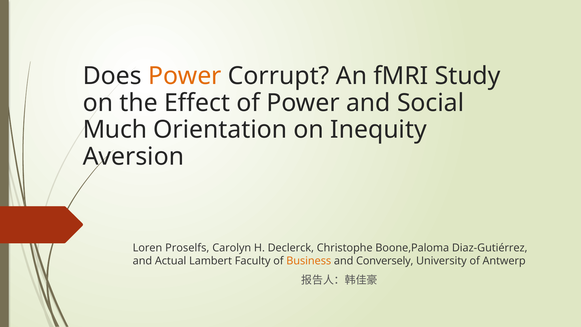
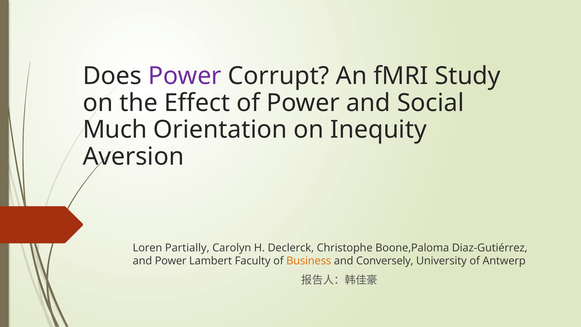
Power colour: orange -> purple (185, 76)
Proselfs: Proselfs -> Partially (187, 248)
and Actual: Actual -> Power (171, 261)
